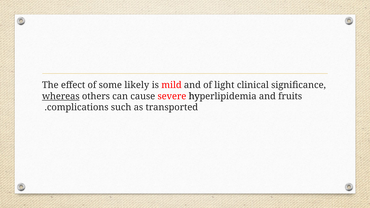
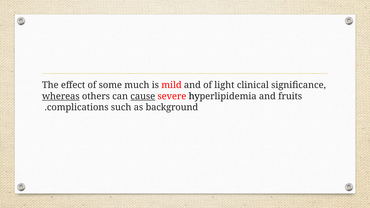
likely: likely -> much (137, 85)
cause underline: none -> present (143, 96)
transported: transported -> background (172, 107)
